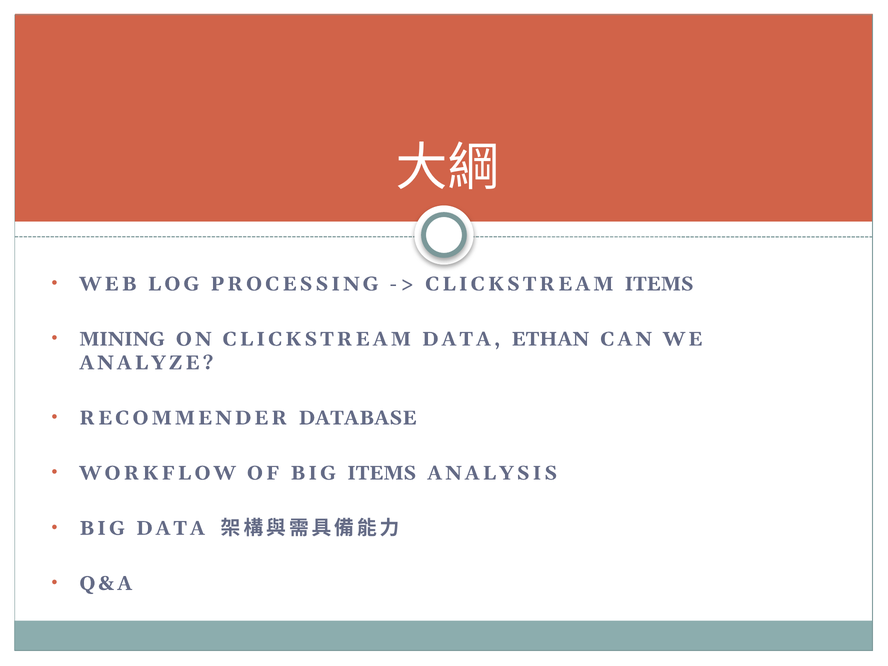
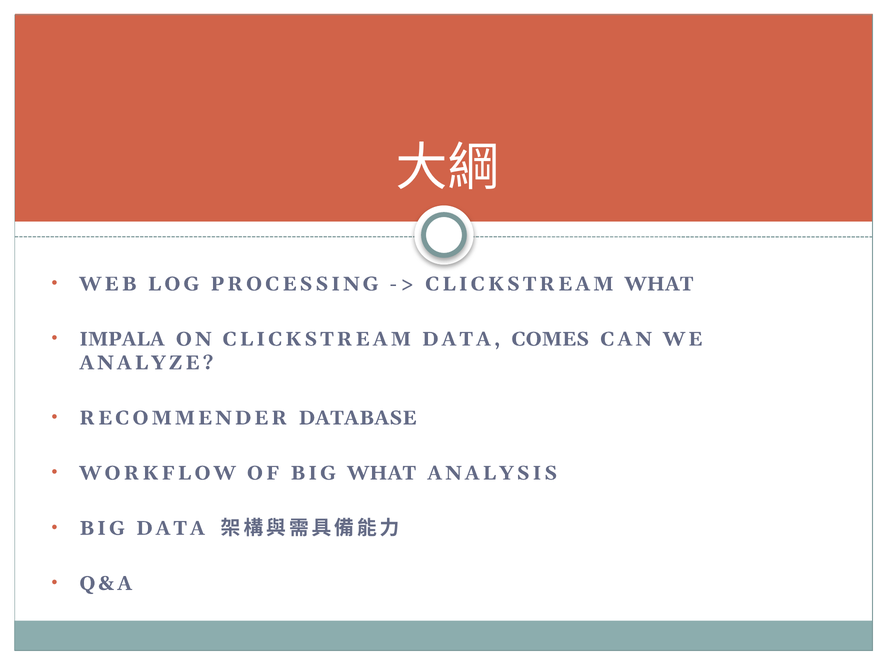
CLICKSTREAM ITEMS: ITEMS -> WHAT (659, 284)
MINING: MINING -> IMPALA (122, 339)
ETHAN: ETHAN -> COMES (550, 339)
BIG ITEMS: ITEMS -> WHAT (382, 473)
